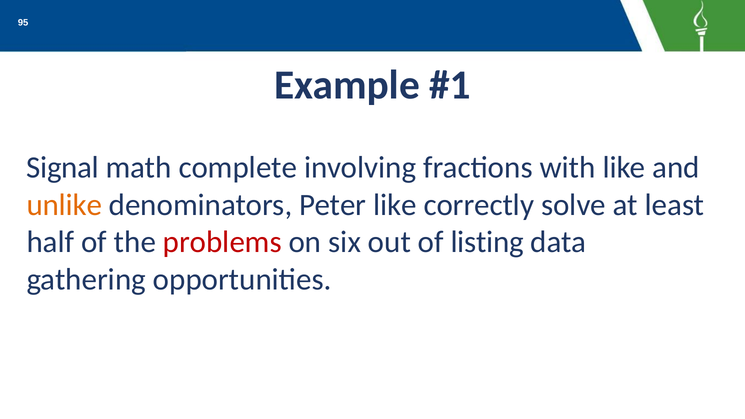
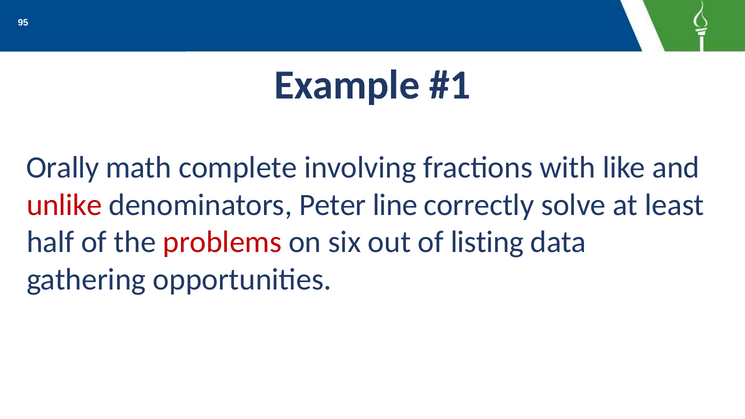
Signal: Signal -> Orally (63, 168)
unlike colour: orange -> red (64, 205)
Peter like: like -> line (395, 205)
